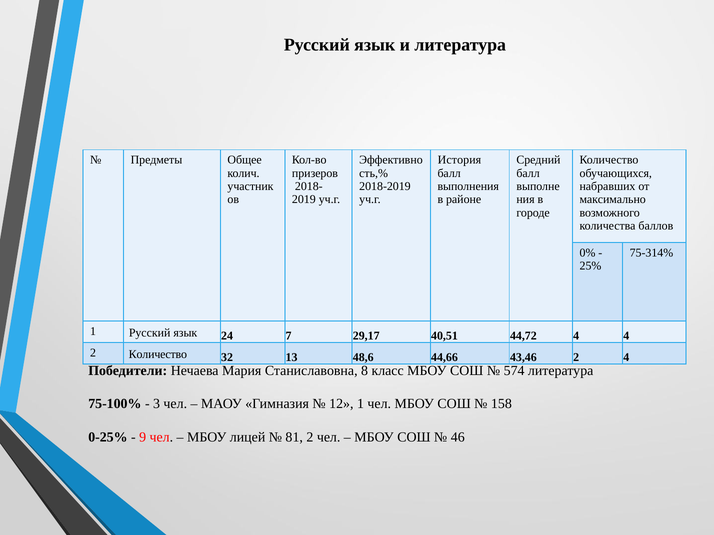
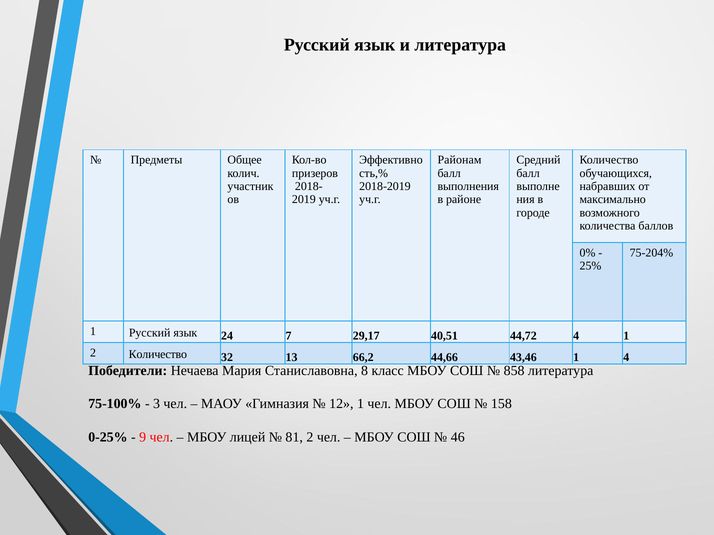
История: История -> Районам (459, 160)
75-314%: 75-314% -> 75-204% (651, 253)
4 4: 4 -> 1 (626, 336)
48,6: 48,6 -> 66,2 (363, 358)
43,46 2: 2 -> 1 (576, 358)
574: 574 -> 858 (514, 371)
